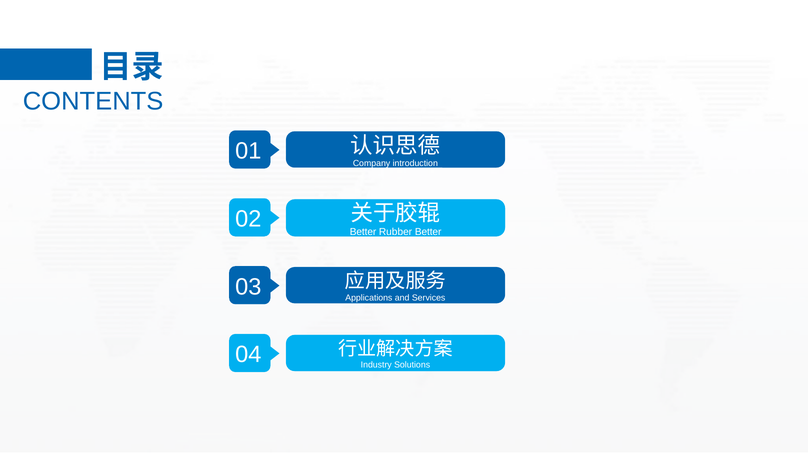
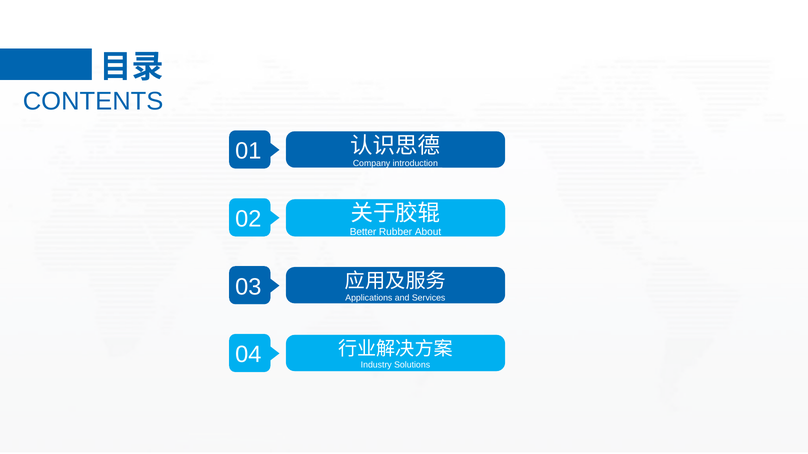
Rubber Better: Better -> About (428, 232)
